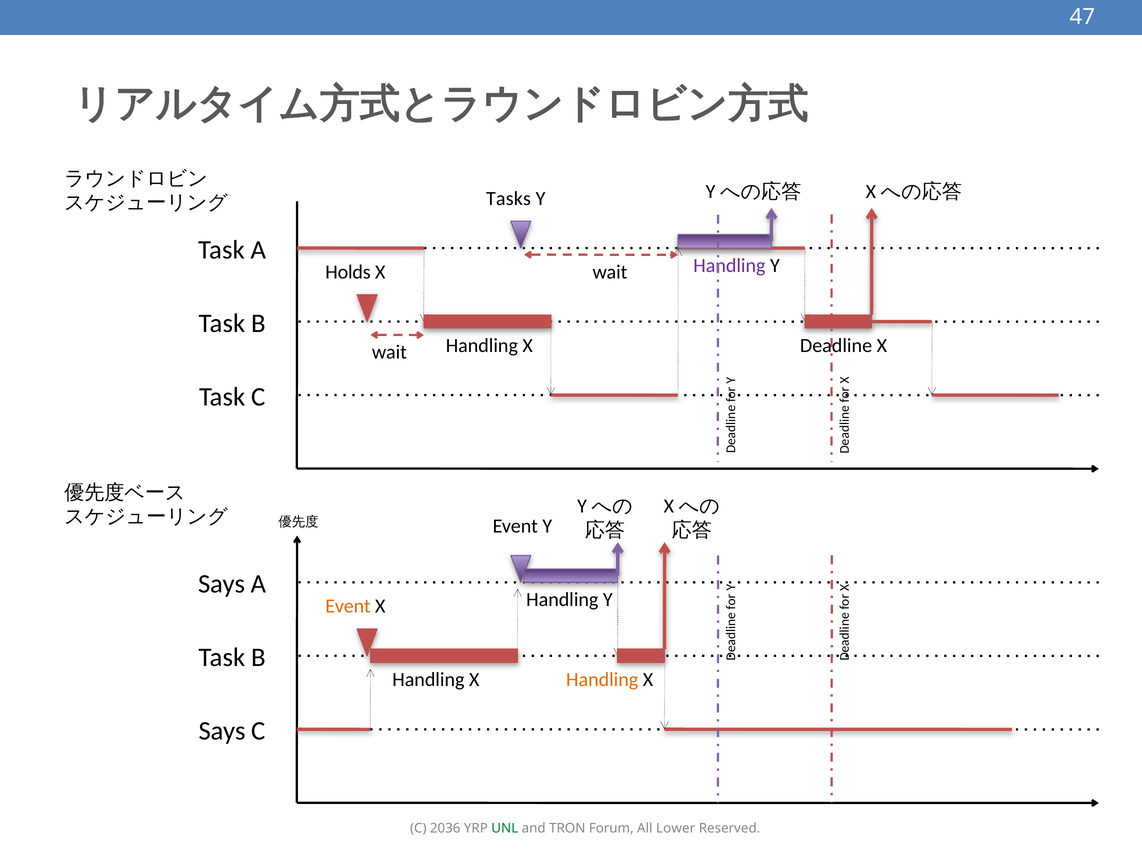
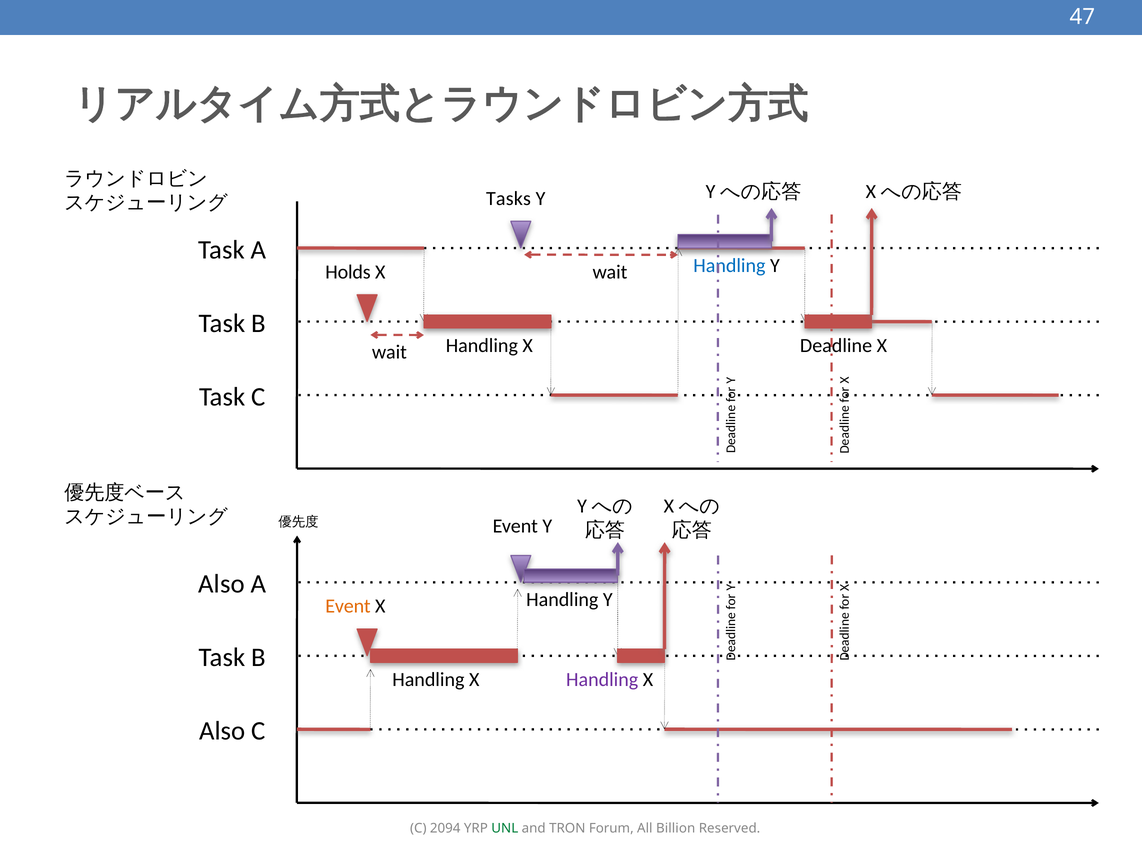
Handling colour: purple -> blue (729, 265)
Says: Says -> Also (222, 584)
Handling colour: orange -> purple (602, 680)
Says: Says -> Also (222, 731)
2036: 2036 -> 2094 (445, 828)
Lower: Lower -> Billion (676, 828)
